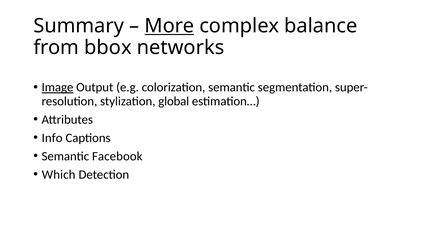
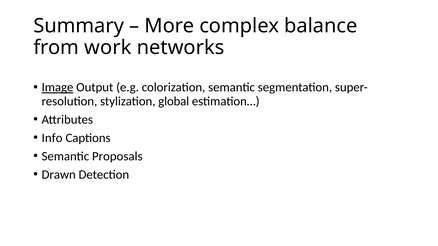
More underline: present -> none (169, 26)
bbox: bbox -> work (108, 48)
Facebook: Facebook -> Proposals (117, 156)
Which: Which -> Drawn (59, 175)
